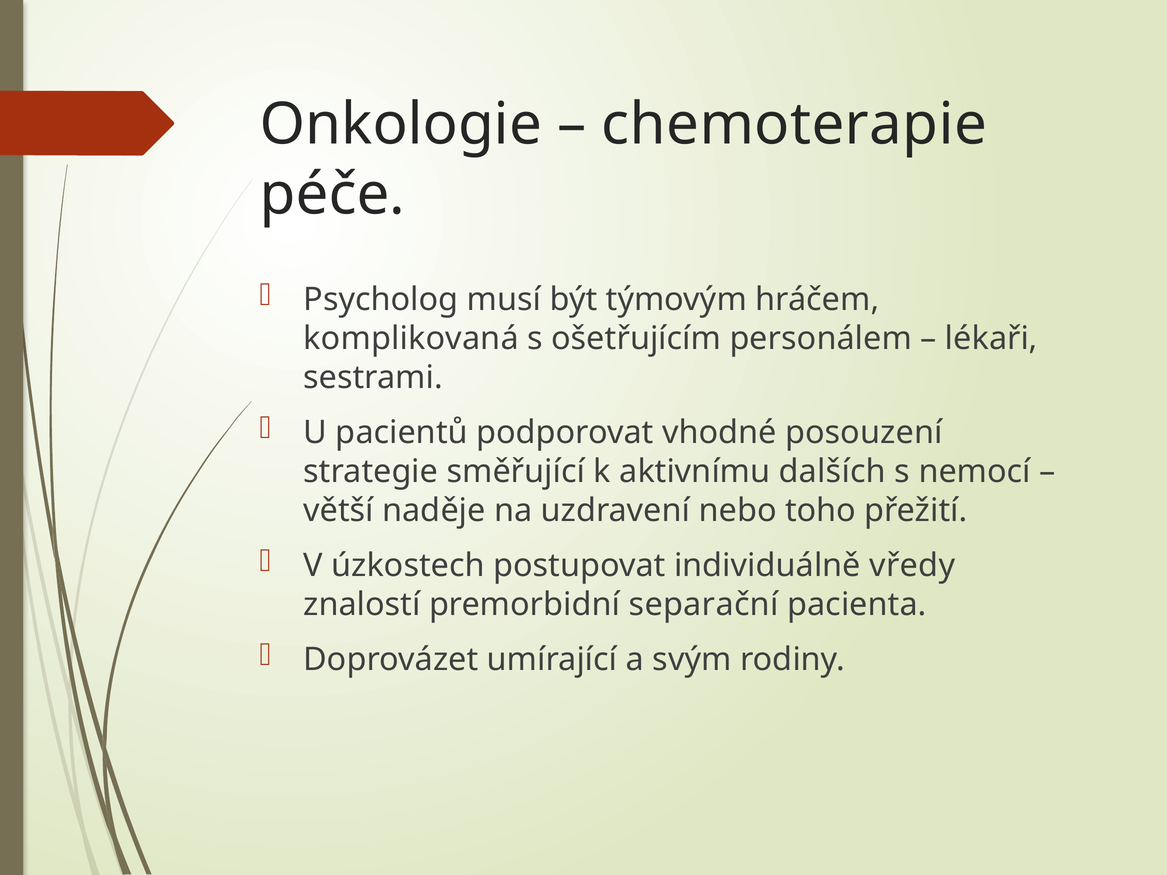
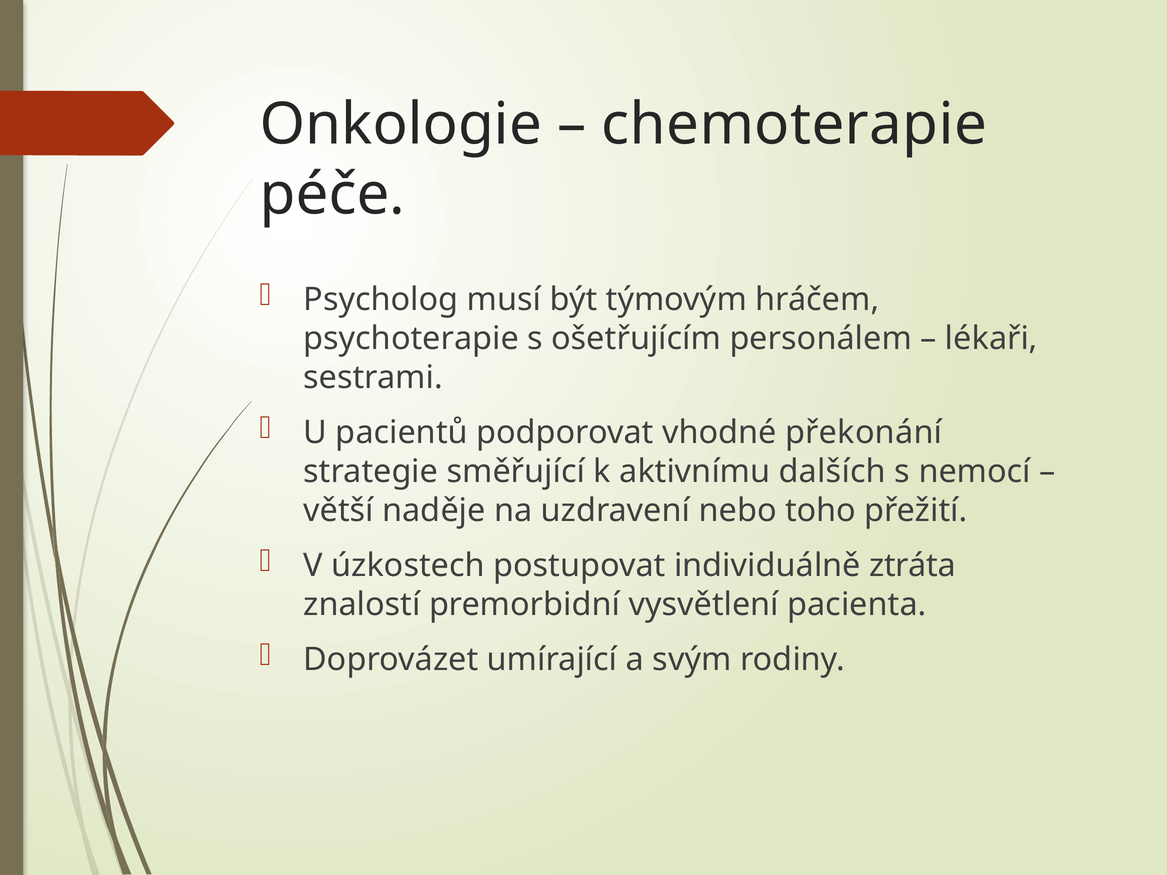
komplikovaná: komplikovaná -> psychoterapie (411, 339)
posouzení: posouzení -> překonání (864, 433)
vředy: vředy -> ztráta (913, 566)
separační: separační -> vysvětlení (704, 605)
